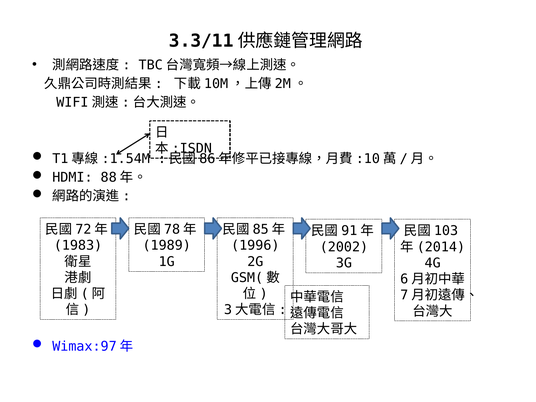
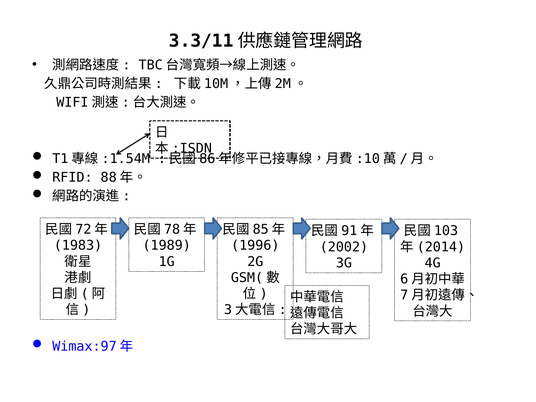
HDMI: HDMI -> RFID (72, 177)
